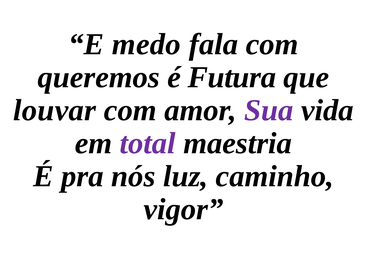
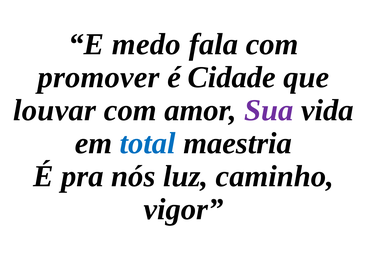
queremos: queremos -> promover (99, 77)
Futura: Futura -> Cidade (232, 77)
total colour: purple -> blue (148, 143)
